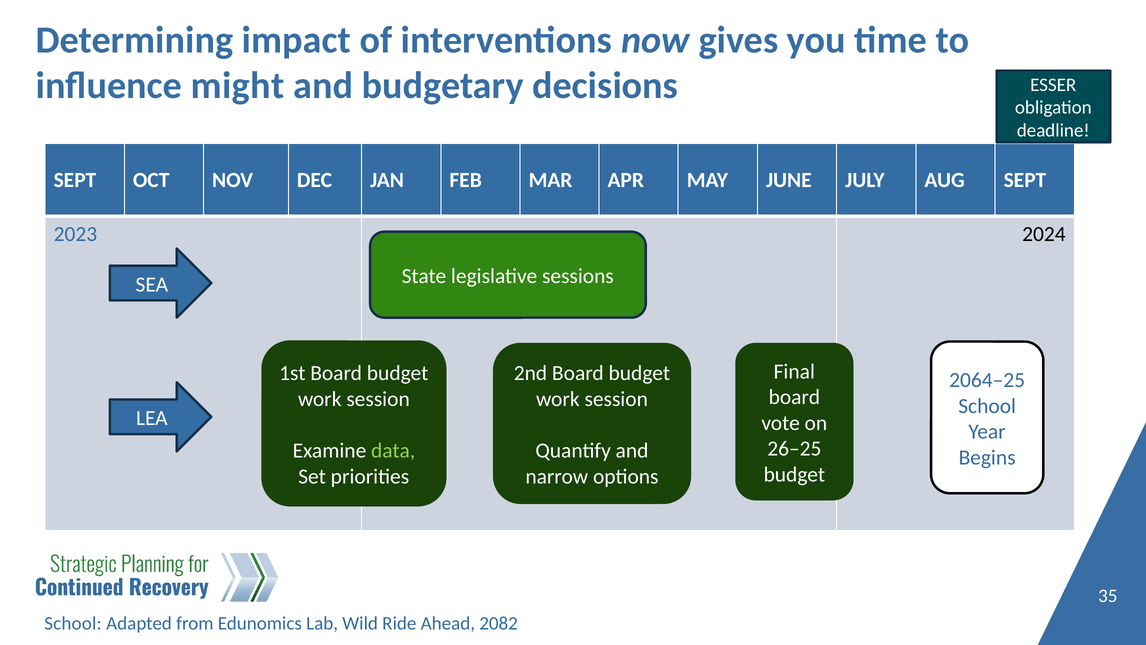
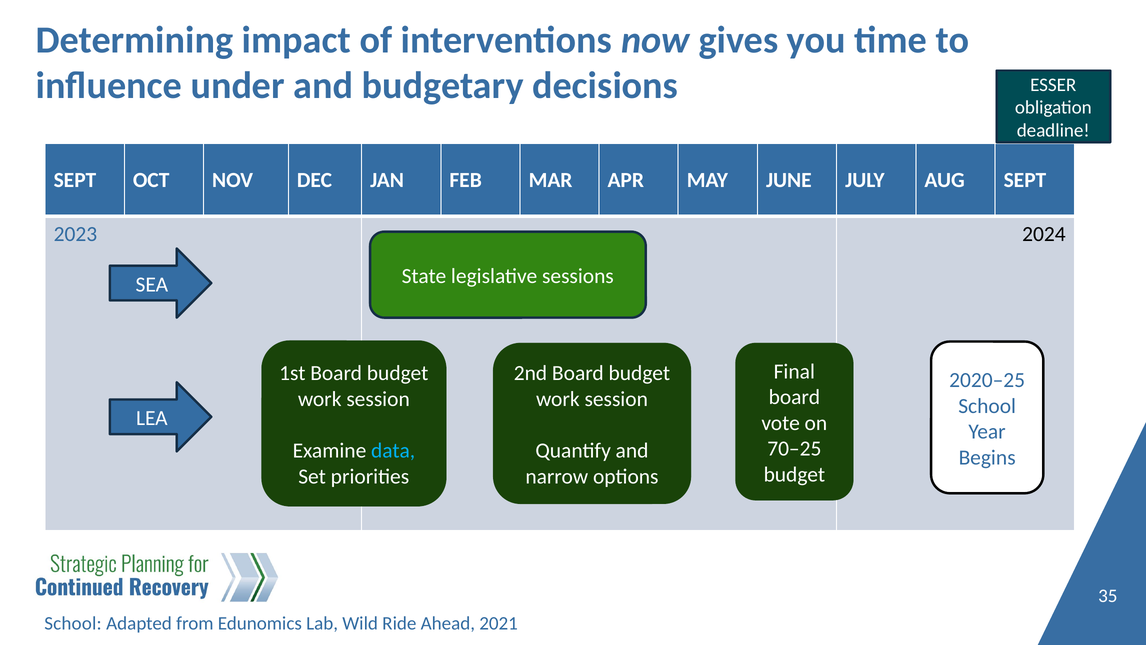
might: might -> under (238, 86)
2064–25: 2064–25 -> 2020–25 (987, 380)
26–25: 26–25 -> 70–25 (794, 449)
data colour: light green -> light blue (393, 450)
2082: 2082 -> 2021 (499, 623)
